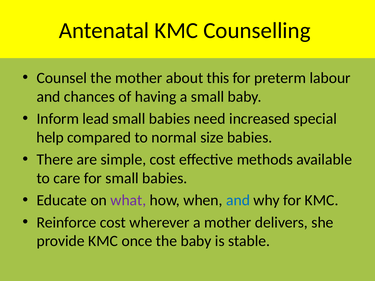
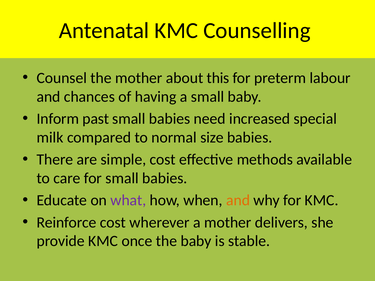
lead: lead -> past (96, 119)
help: help -> milk (50, 138)
and colour: blue -> orange (238, 200)
